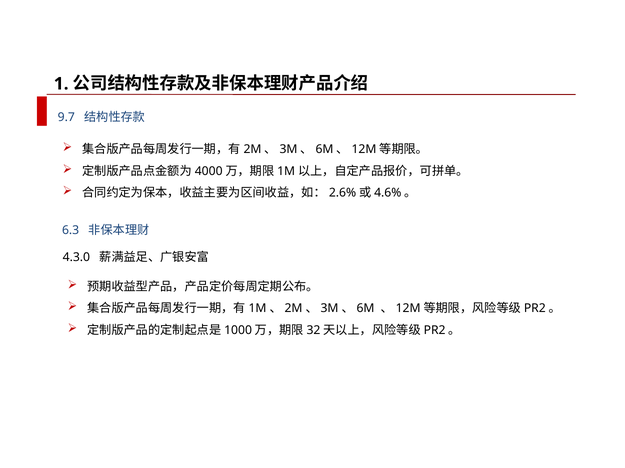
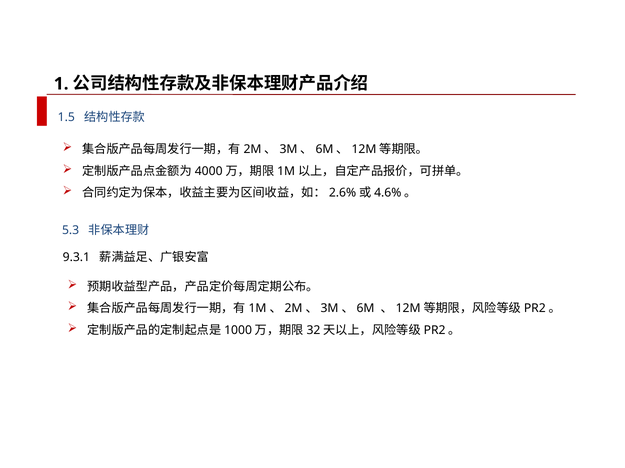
9.7: 9.7 -> 1.5 (66, 117)
6.3: 6.3 -> 5.3 (71, 230)
4.3.0: 4.3.0 -> 9.3.1 (76, 258)
